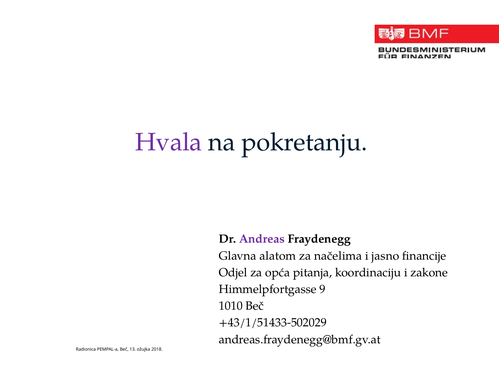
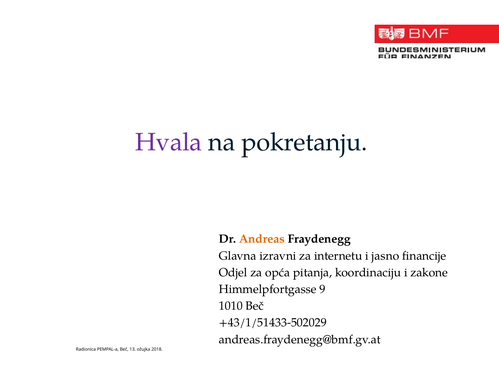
Andreas colour: purple -> orange (262, 239)
alatom: alatom -> izravni (278, 256)
načelima: načelima -> internetu (338, 256)
